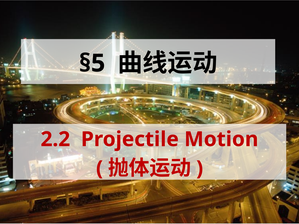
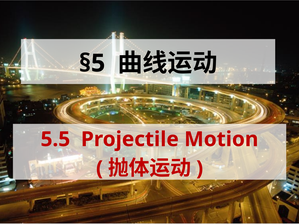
2.2: 2.2 -> 5.5 (55, 139)
